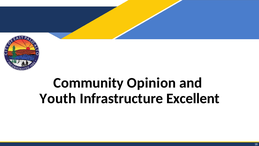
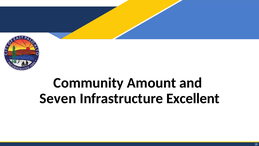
Opinion: Opinion -> Amount (152, 83)
Youth: Youth -> Seven (58, 98)
